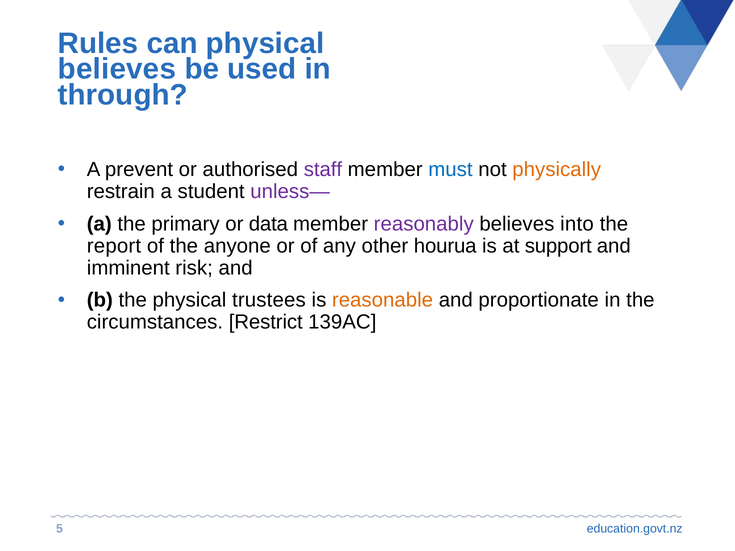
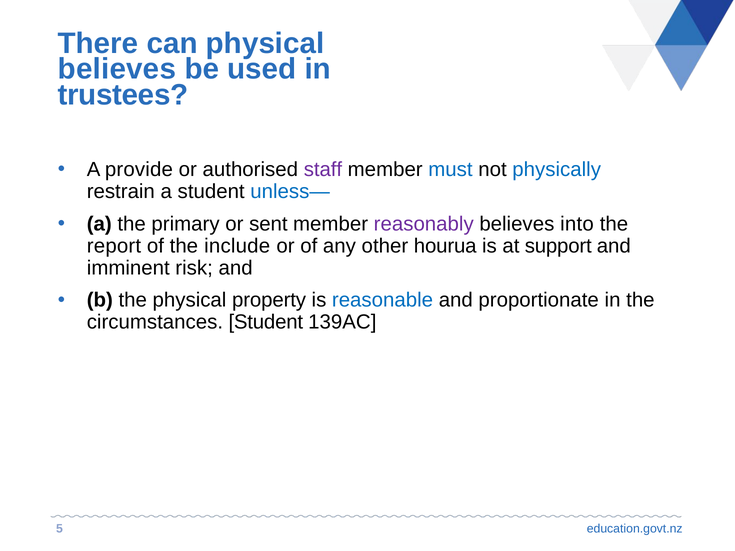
Rules: Rules -> There (98, 44)
through: through -> trustees (123, 95)
prevent: prevent -> provide (139, 170)
physically colour: orange -> blue (557, 170)
unless— colour: purple -> blue (290, 192)
data: data -> sent (268, 224)
anyone: anyone -> include (237, 246)
trustees: trustees -> property (269, 300)
reasonable colour: orange -> blue (383, 300)
circumstances Restrict: Restrict -> Student (266, 322)
